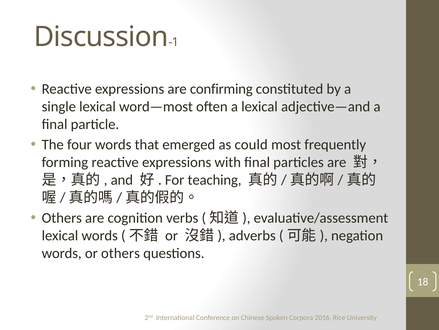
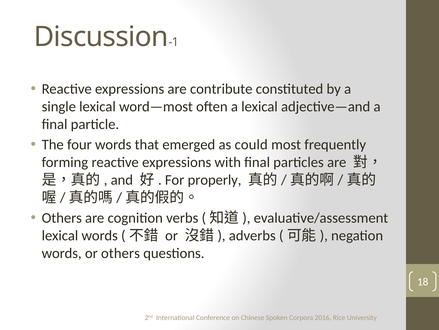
confirming: confirming -> contribute (221, 89)
teaching: teaching -> properly (215, 180)
